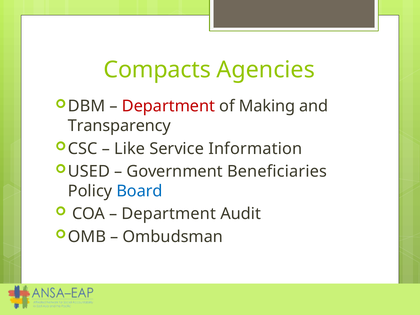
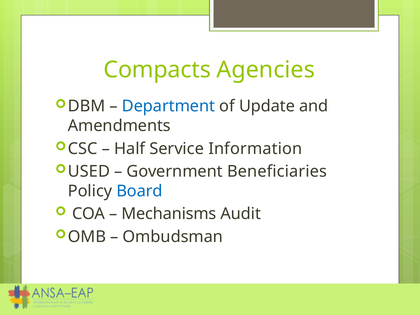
Department colour: red -> blue (168, 106)
Making: Making -> Update (267, 106)
Transparency: Transparency -> Amendments (119, 126)
Like: Like -> Half (130, 149)
Department: Department -> Mechanisms (169, 214)
